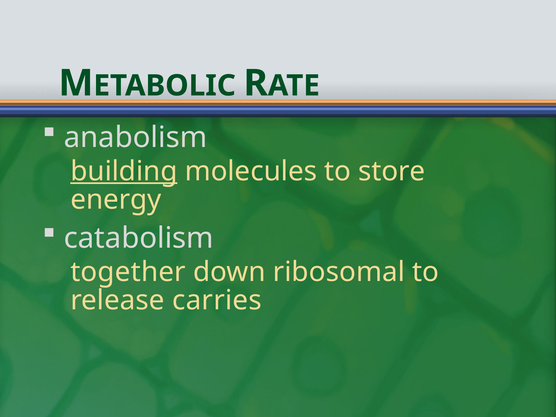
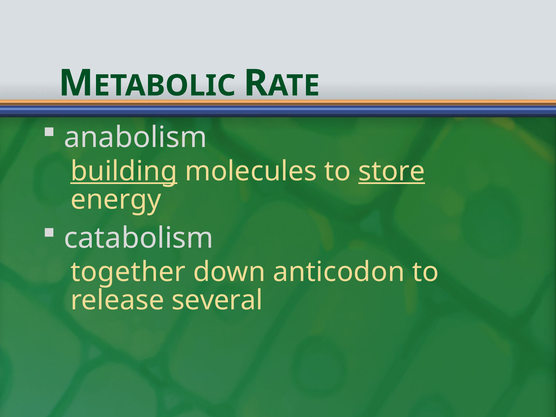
store underline: none -> present (392, 171)
ribosomal: ribosomal -> anticodon (339, 272)
carries: carries -> several (217, 300)
